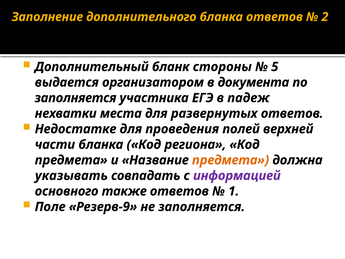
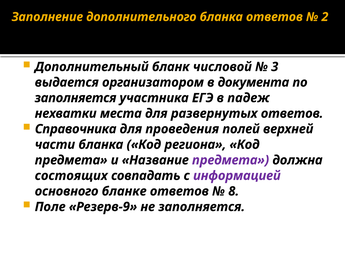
стороны: стороны -> числовой (222, 67)
5: 5 -> 3 (275, 67)
Недостатке: Недостатке -> Справочника (76, 129)
предмета colour: orange -> purple (231, 160)
указывать: указывать -> состоящих (71, 176)
также: также -> бланке (124, 191)
1: 1 -> 8 (234, 191)
